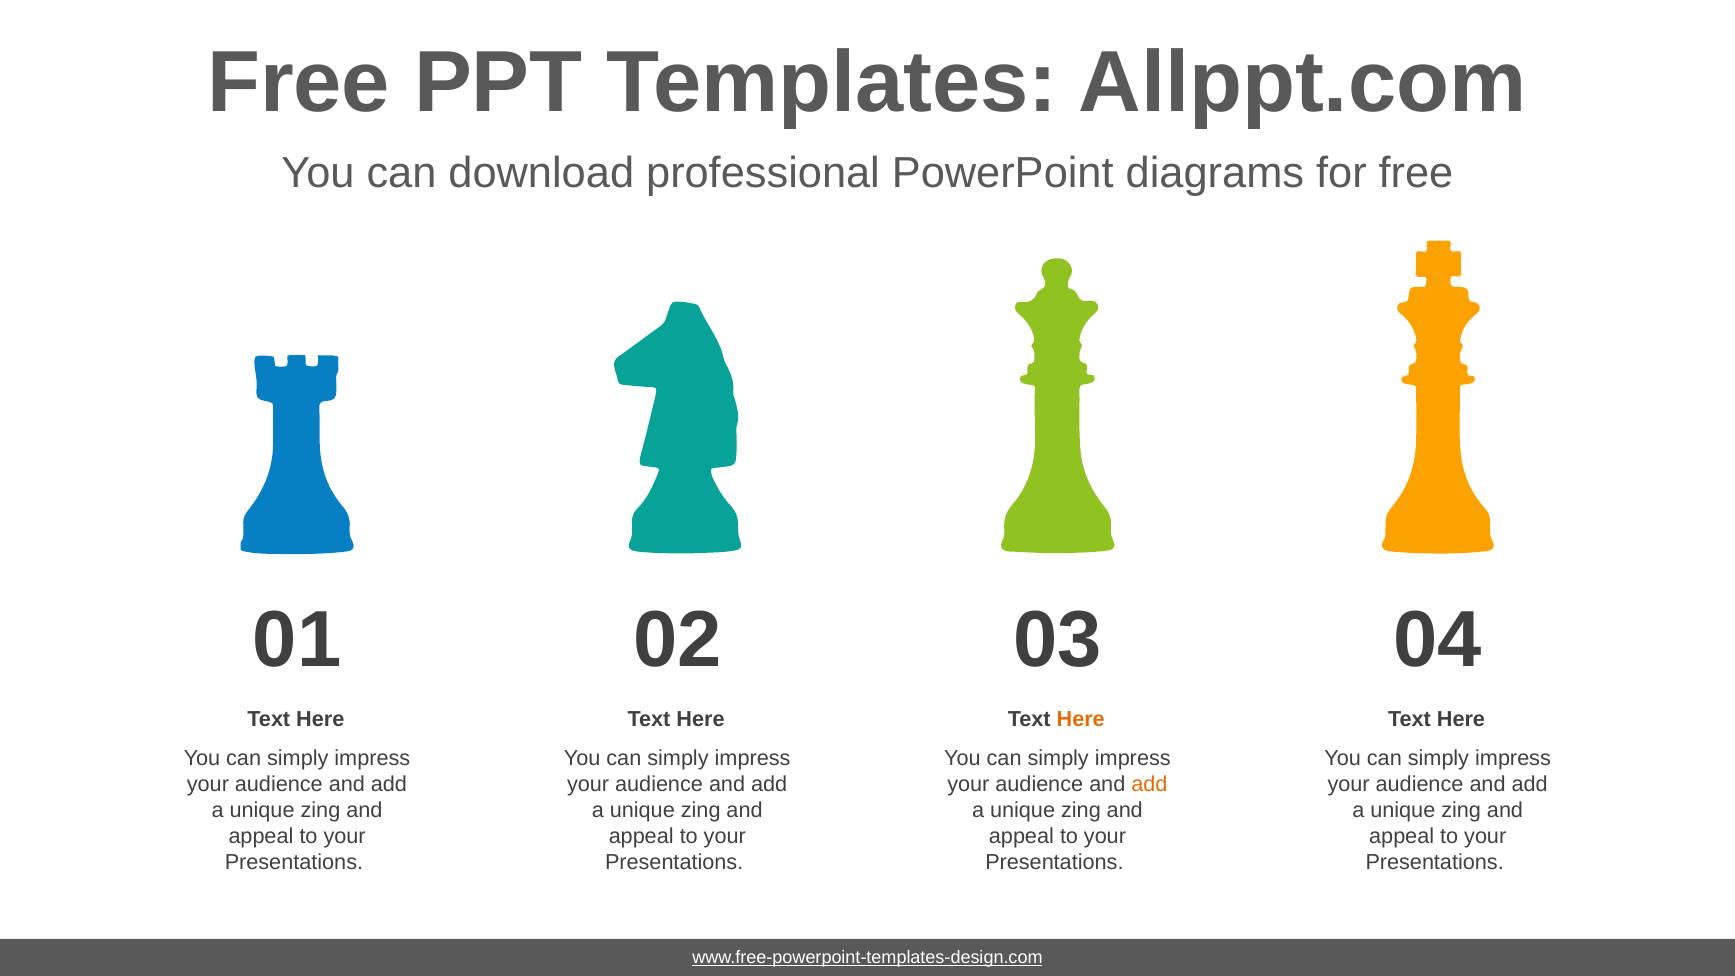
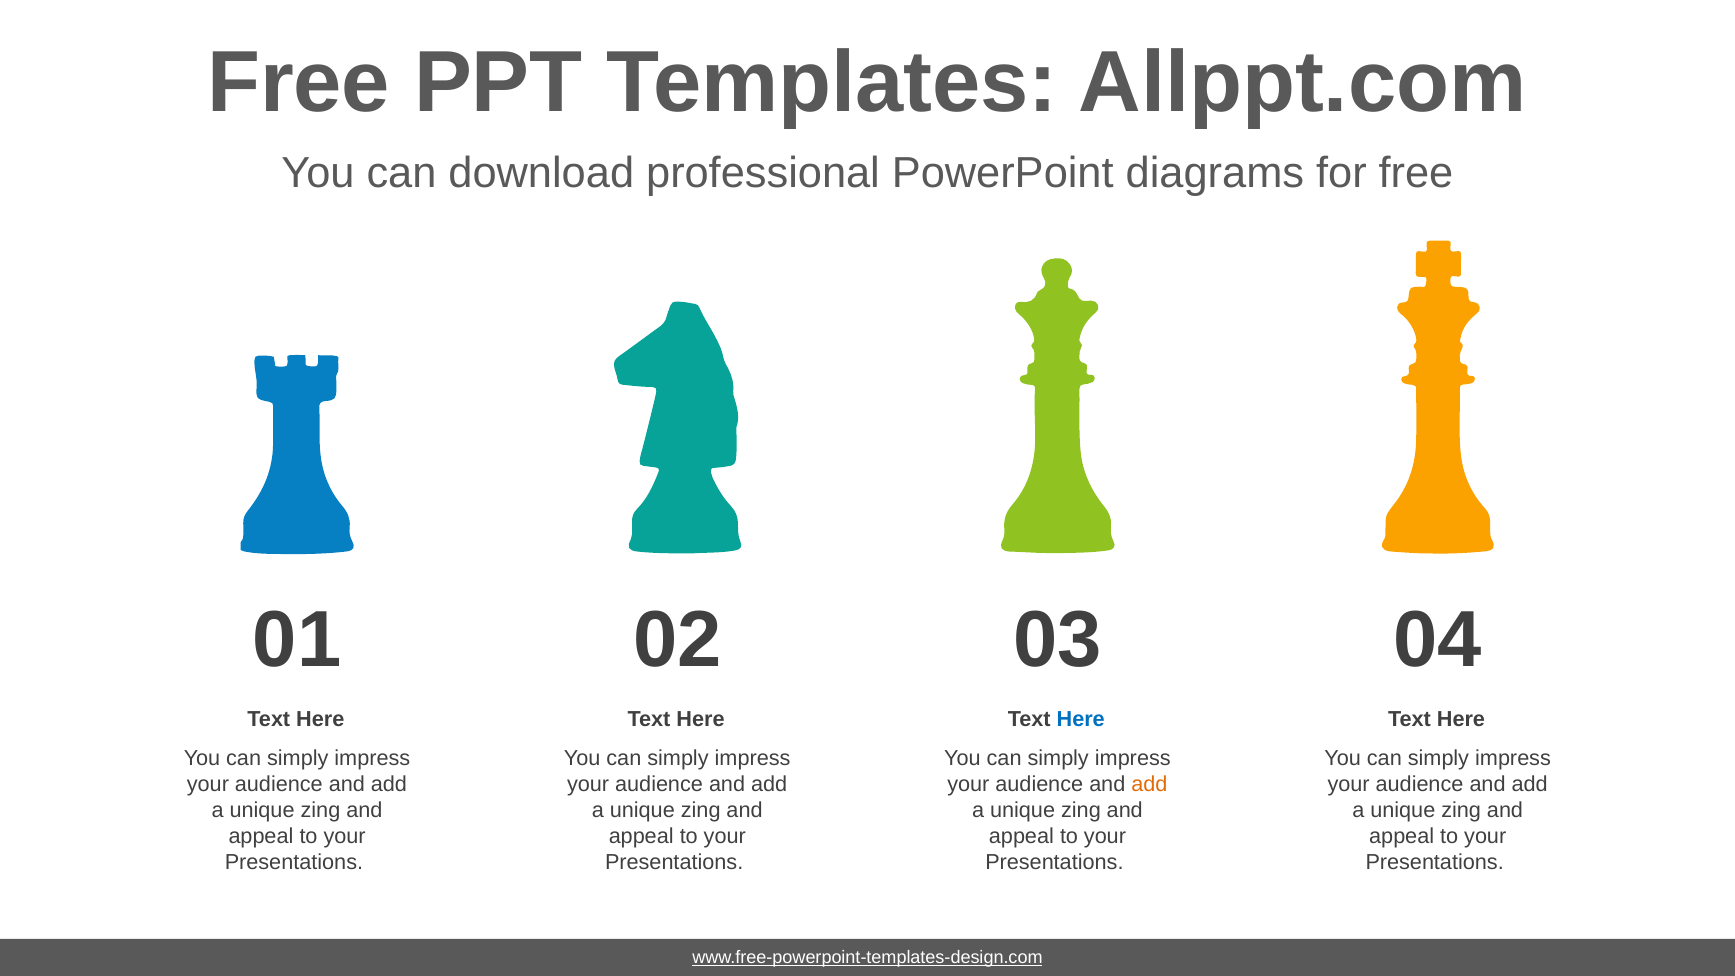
Here colour: orange -> blue (1081, 719)
